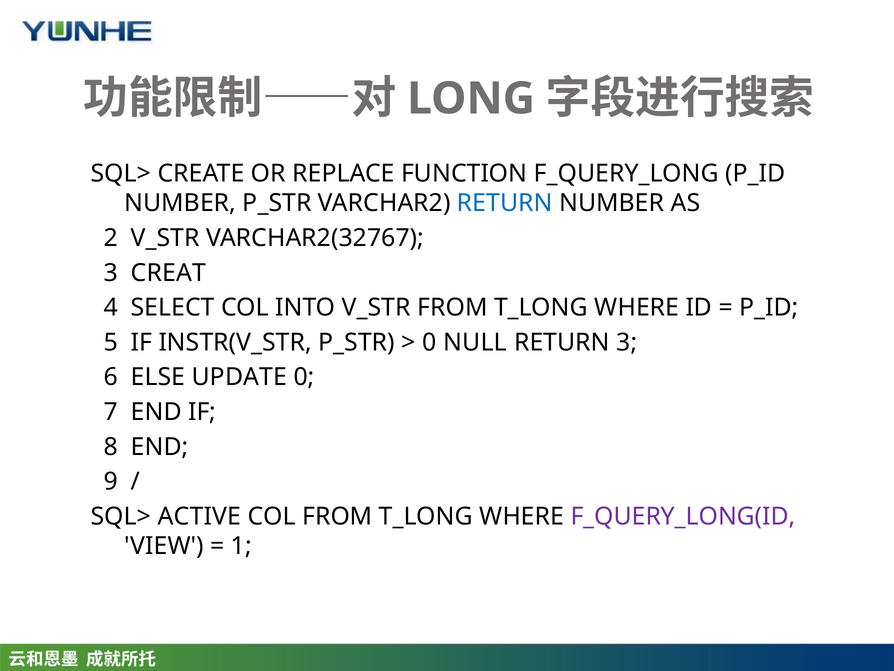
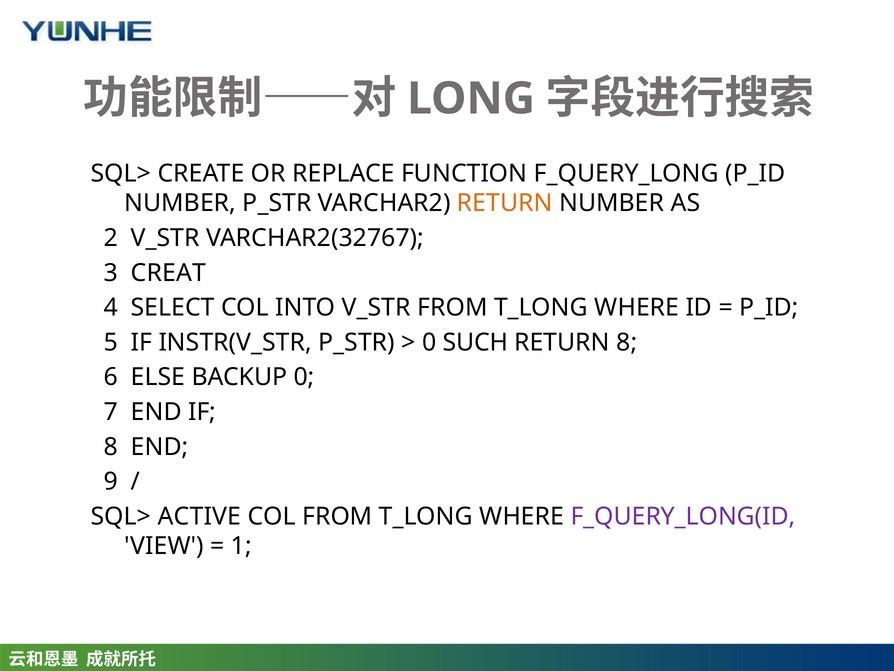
RETURN colour: blue -> orange (505, 203)
NULL: NULL -> SUCH (475, 342)
RETURN 3: 3 -> 8 (627, 342)
UPDATE: UPDATE -> BACKUP (239, 377)
